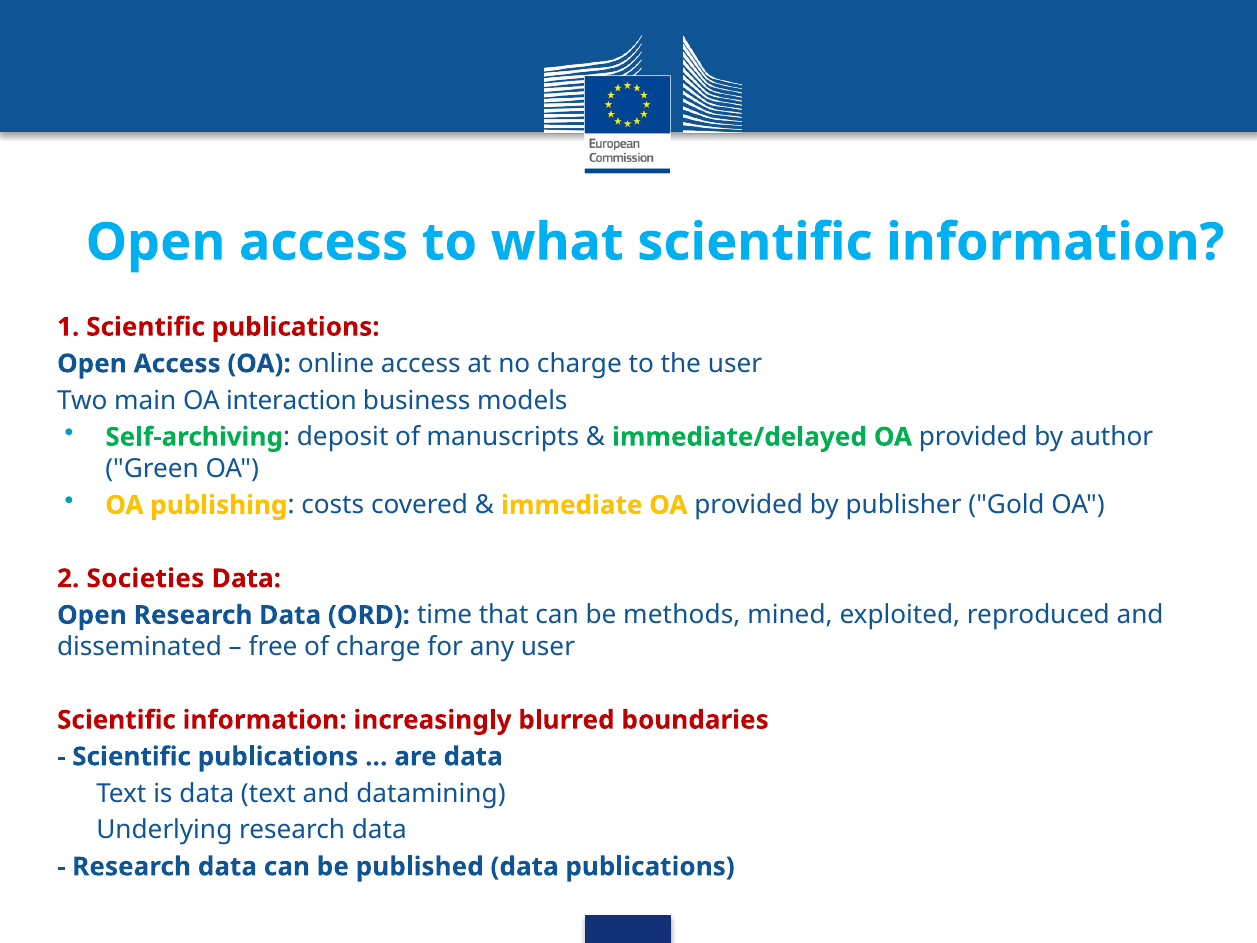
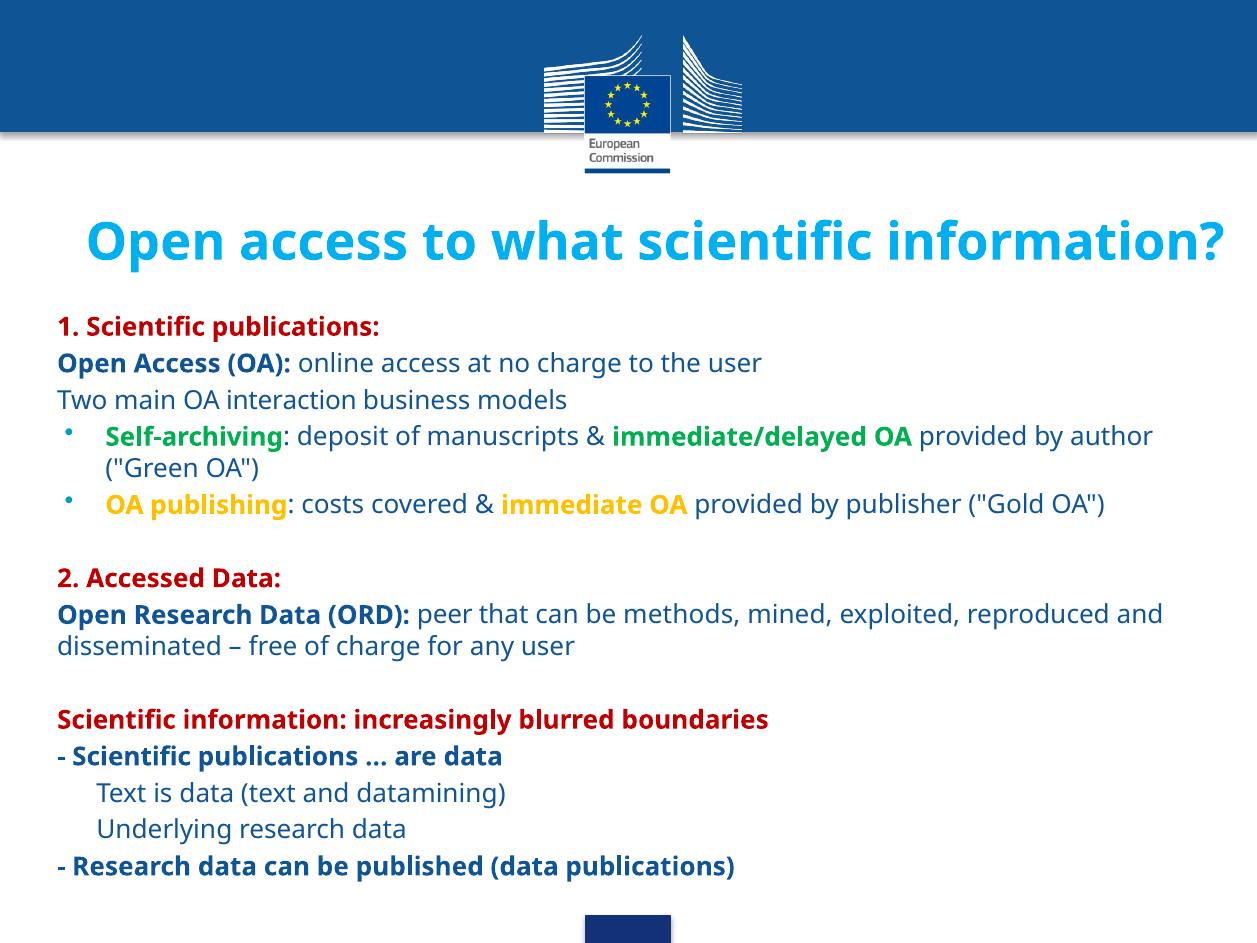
Societies: Societies -> Accessed (146, 578)
time: time -> peer (445, 615)
